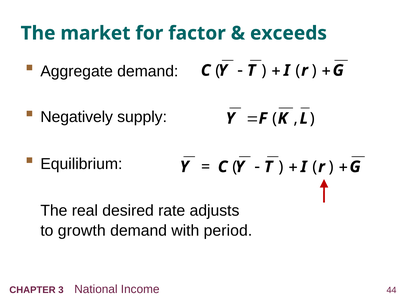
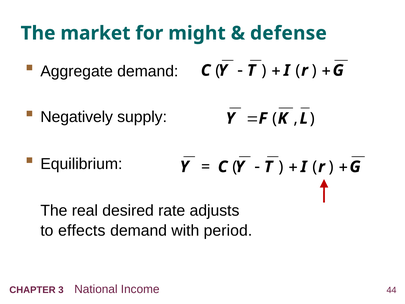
factor: factor -> might (197, 33)
exceeds: exceeds -> defense (288, 33)
growth: growth -> effects (82, 230)
